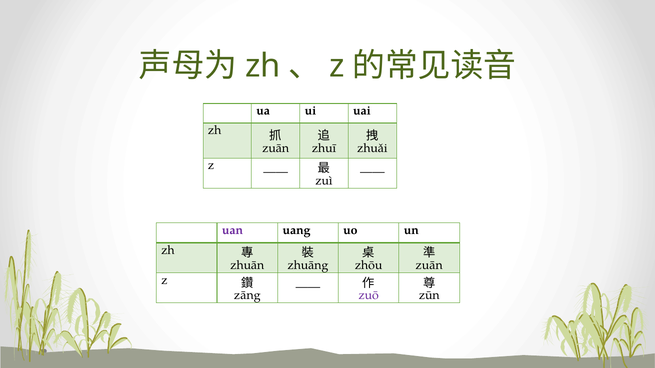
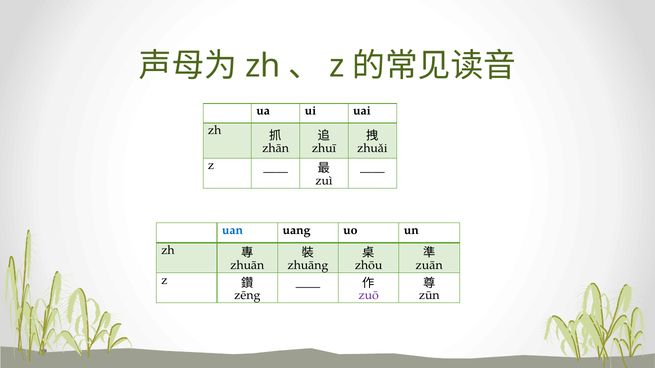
zuān: zuān -> zhān (276, 148)
uan colour: purple -> blue (233, 230)
zāng: zāng -> zēng (247, 296)
